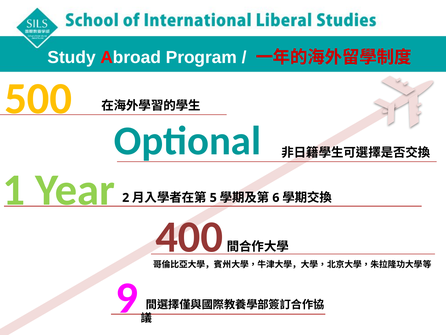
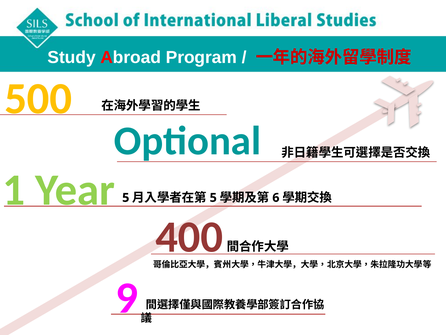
Year 2: 2 -> 5 (126, 197)
